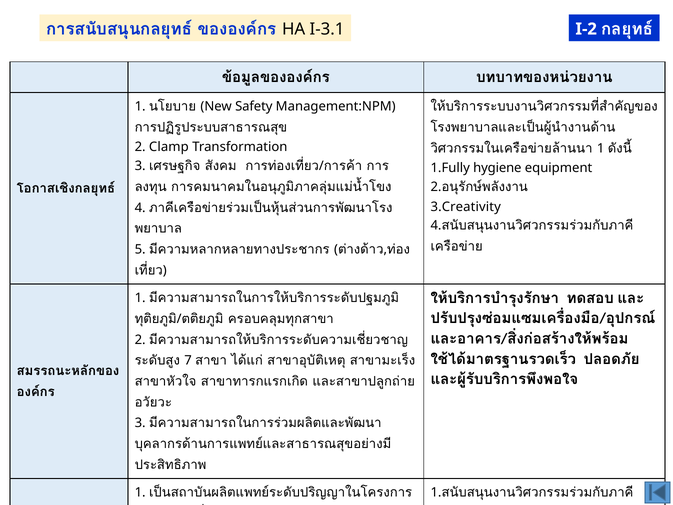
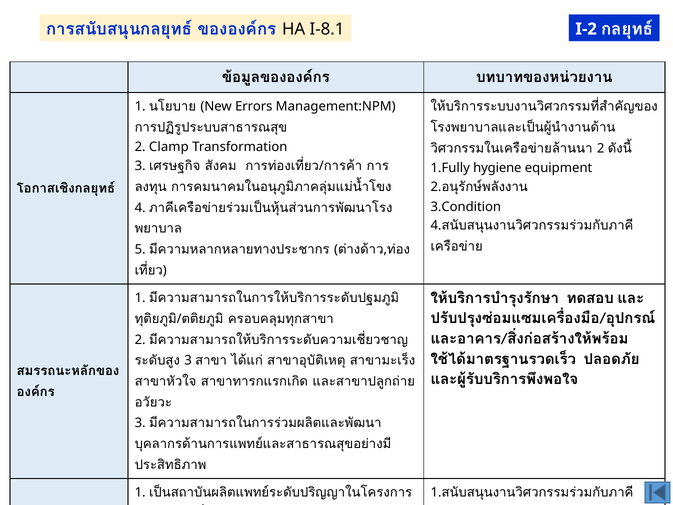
I-3.1: I-3.1 -> I-8.1 (327, 29)
Safety: Safety -> Errors (254, 106)
1: 1 -> 2 (601, 148)
3.Creativity: 3.Creativity -> 3.Condition (466, 207)
7: 7 -> 3 (188, 360)
